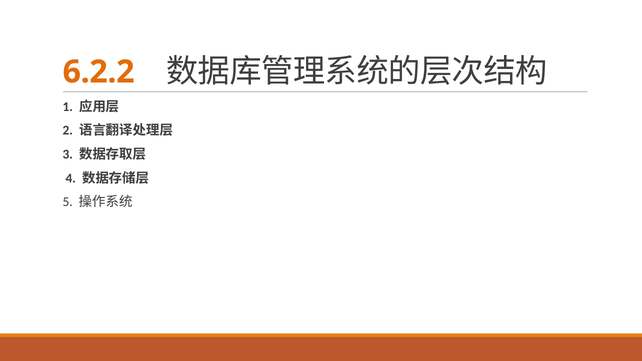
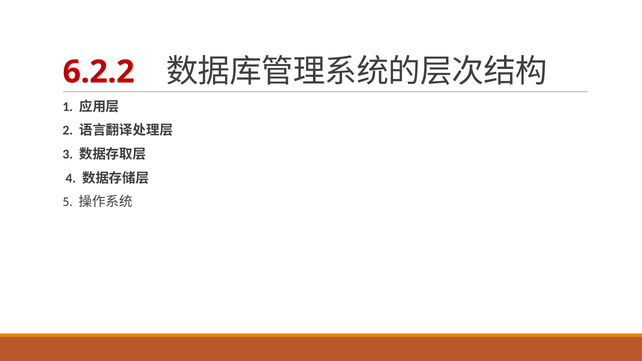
6.2.2 colour: orange -> red (99, 72)
